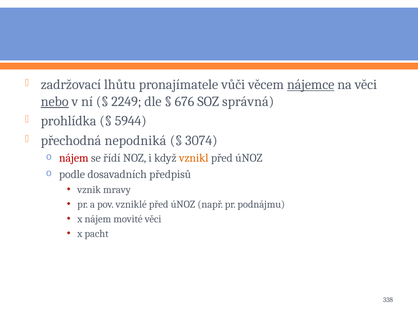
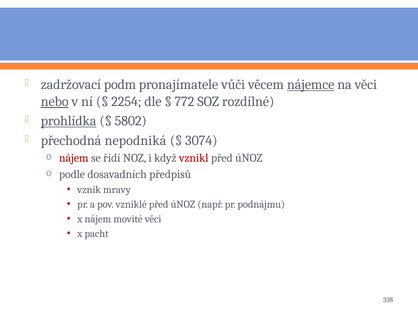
lhůtu: lhůtu -> podm (120, 85)
2249: 2249 -> 2254 (126, 101)
676: 676 -> 772 (184, 101)
správná: správná -> rozdílné (248, 101)
prohlídka underline: none -> present (69, 121)
5944: 5944 -> 5802 (131, 121)
vznikl colour: orange -> red (194, 158)
